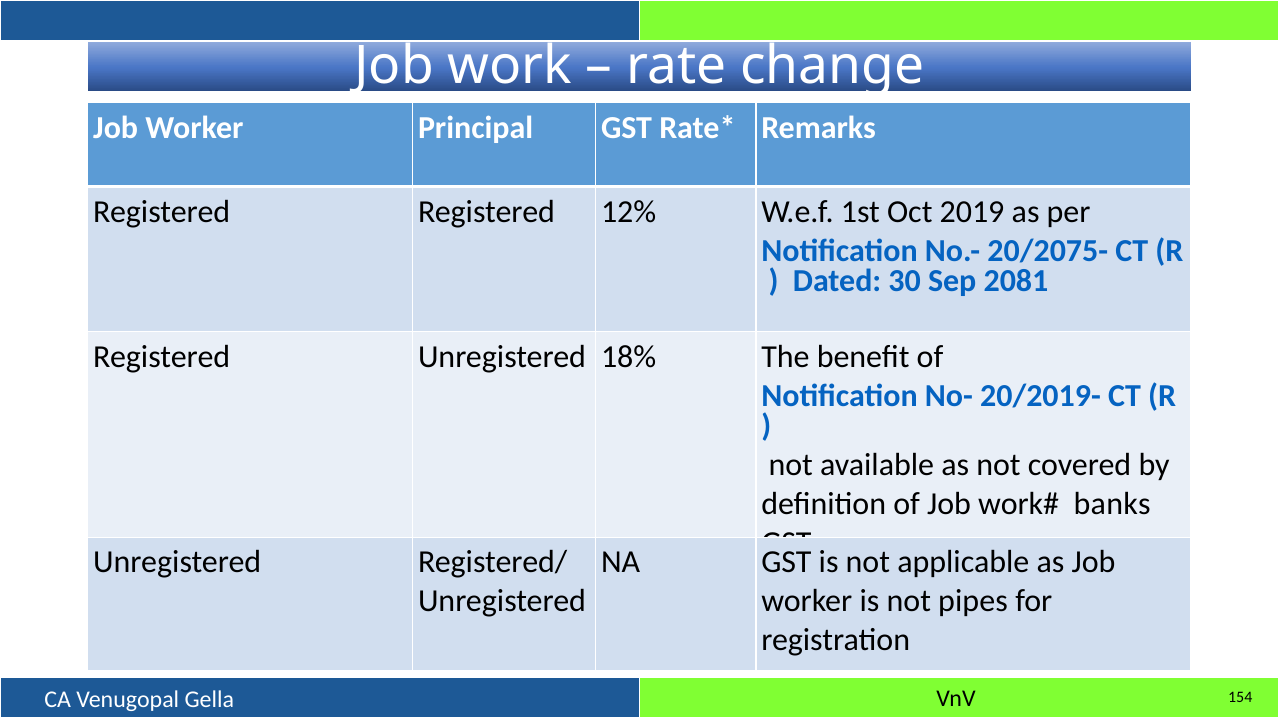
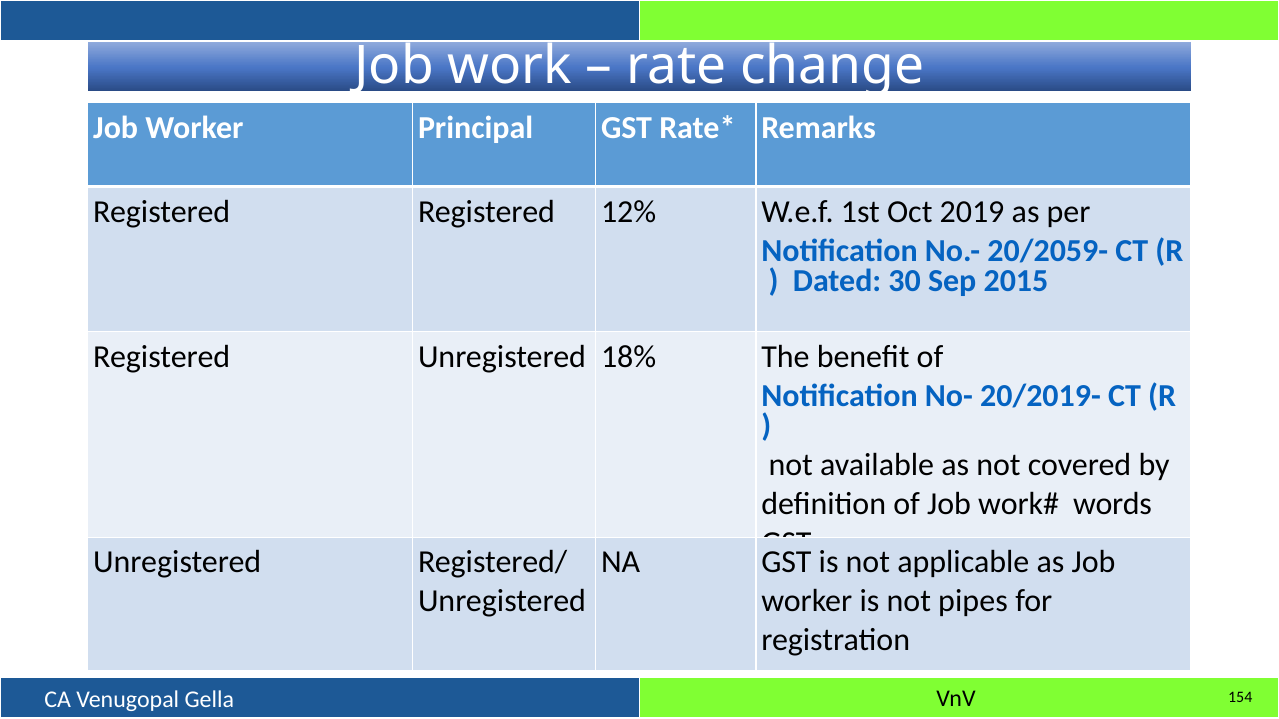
20/2075-: 20/2075- -> 20/2059- (1048, 251)
2081: 2081 -> 2015 (1016, 281)
banks: banks -> words (1112, 504)
